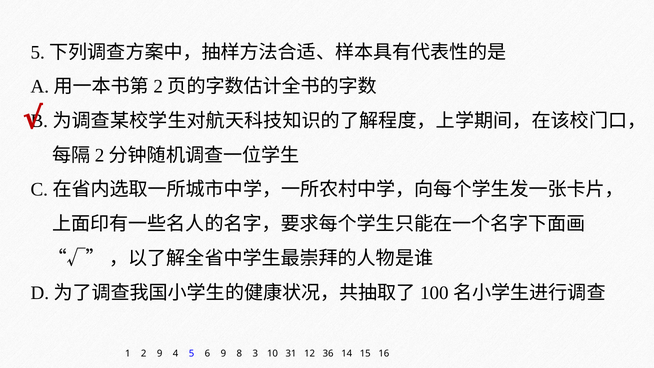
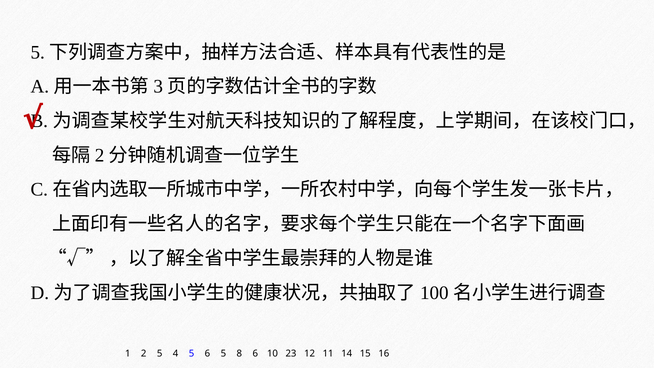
2: 2 -> 3 (158, 87)
2 9: 9 -> 5 (160, 354)
6 9: 9 -> 5 (223, 354)
8 3: 3 -> 6 (255, 354)
31: 31 -> 23 (291, 354)
36: 36 -> 11 (328, 354)
